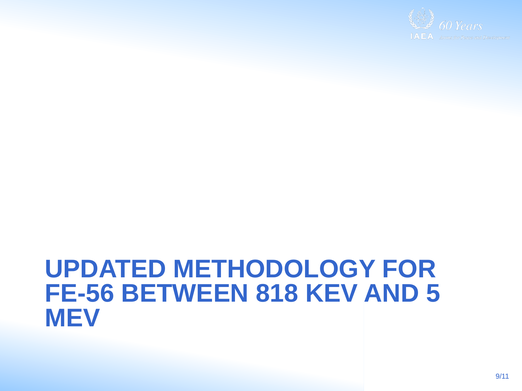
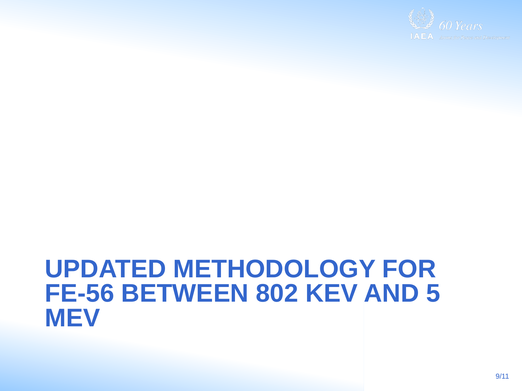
818: 818 -> 802 (277, 294)
